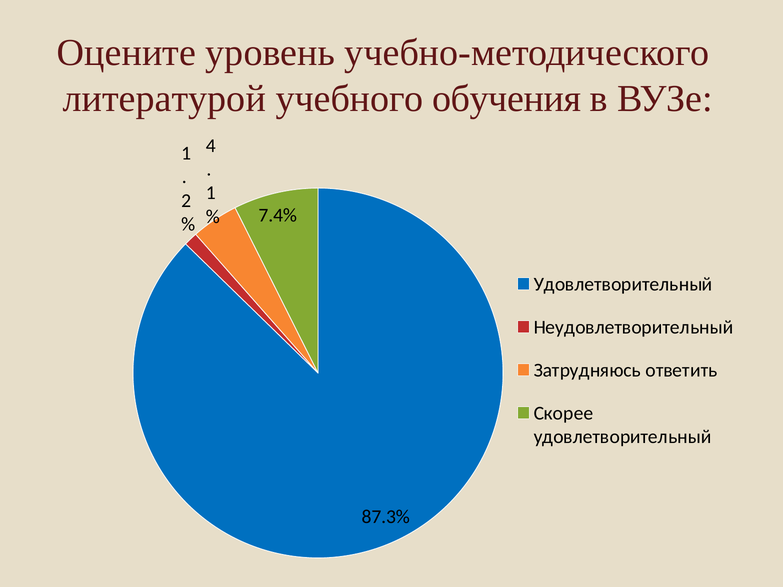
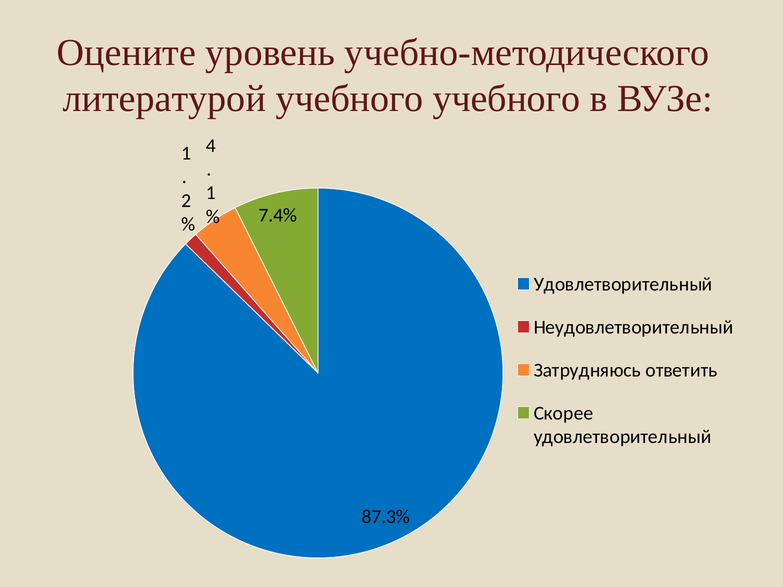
учебного обучения: обучения -> учебного (507, 99)
